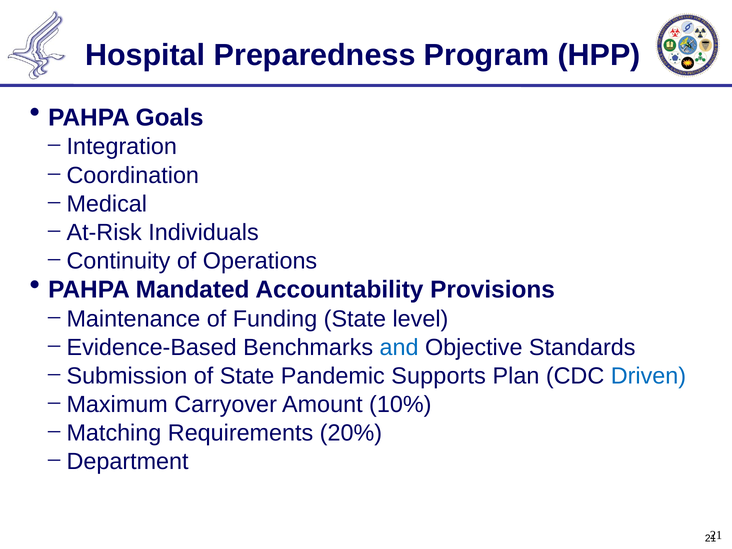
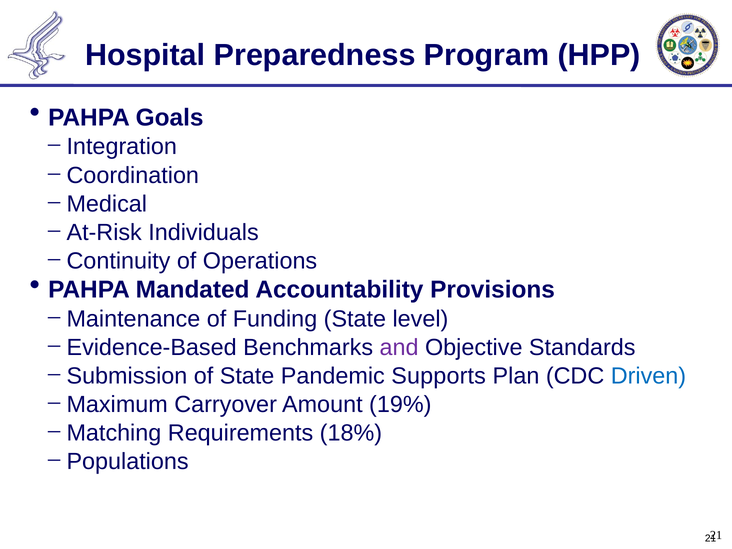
and colour: blue -> purple (399, 347)
10%: 10% -> 19% (400, 405)
20%: 20% -> 18% (351, 433)
Department: Department -> Populations (128, 462)
